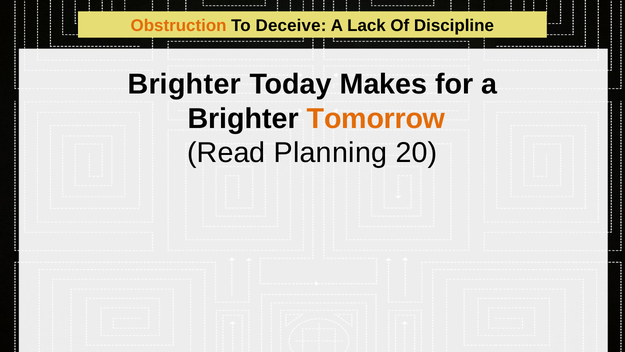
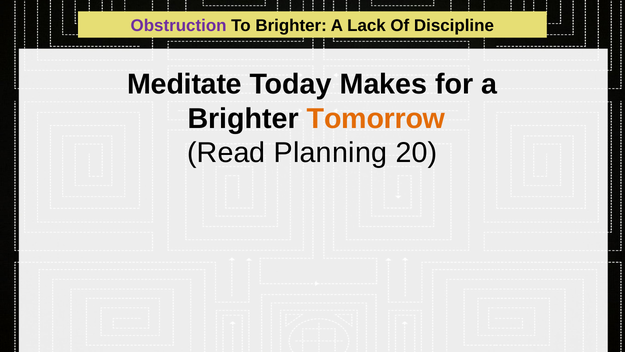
Obstruction colour: orange -> purple (179, 26)
To Deceive: Deceive -> Brighter (291, 26)
Brighter: Brighter -> Meditate (185, 84)
